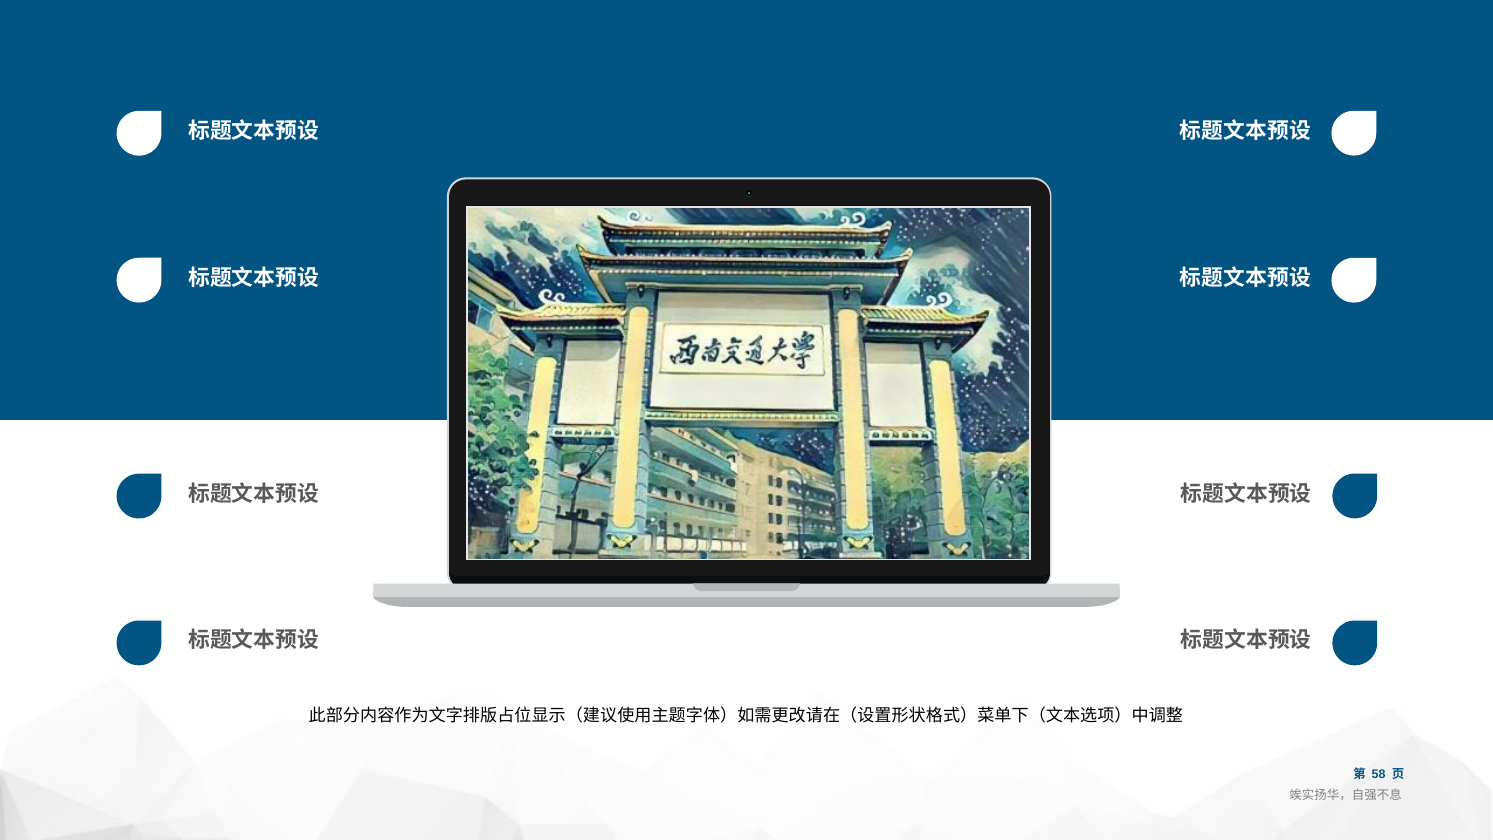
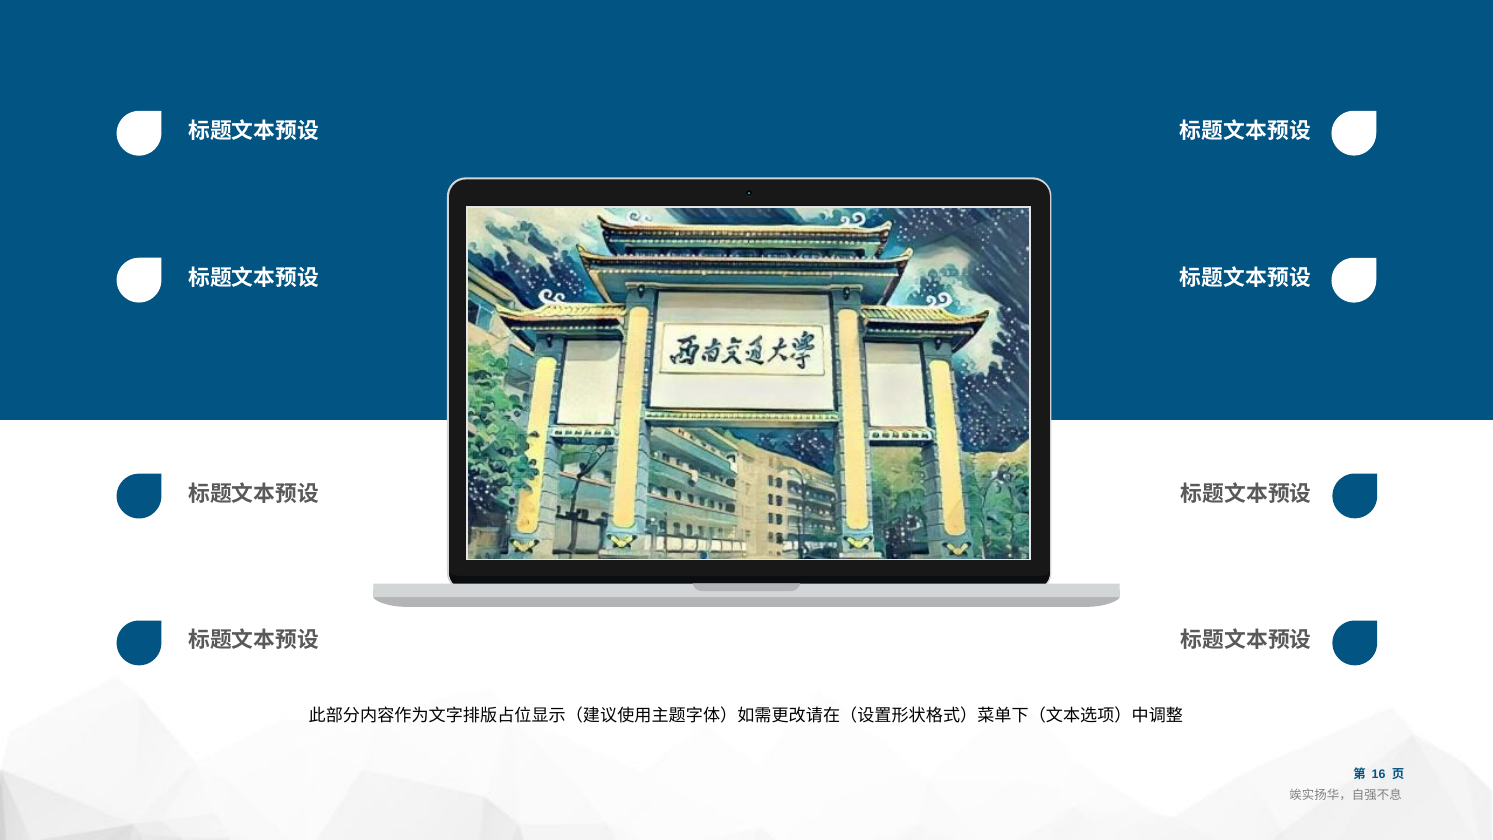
58: 58 -> 16 (1379, 774)
